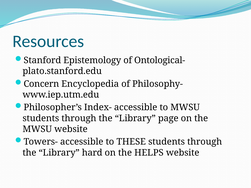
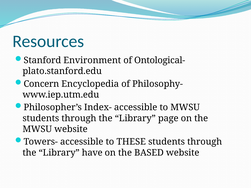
Epistemology: Epistemology -> Environment (92, 60)
hard: hard -> have (92, 153)
HELPS: HELPS -> BASED (149, 153)
